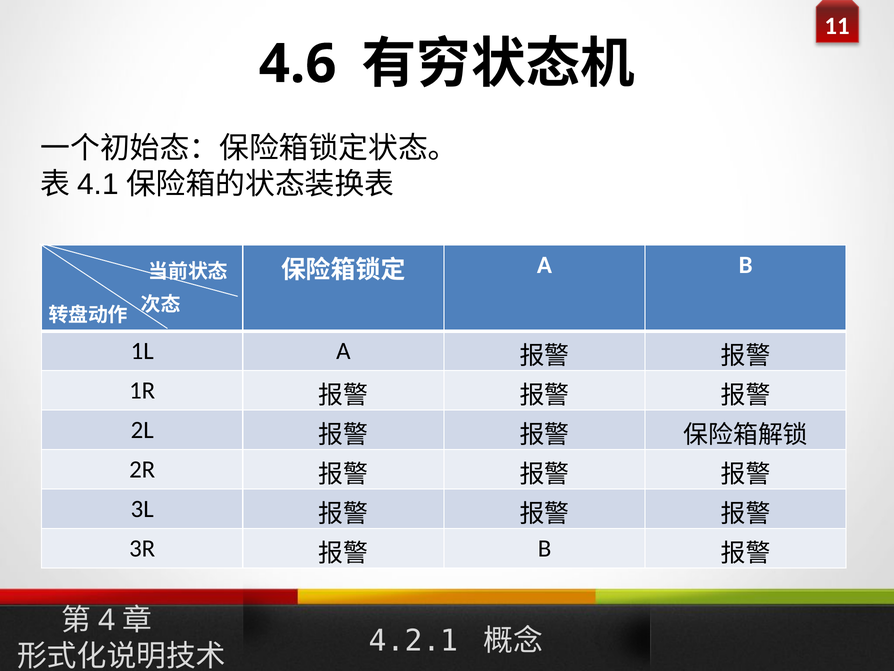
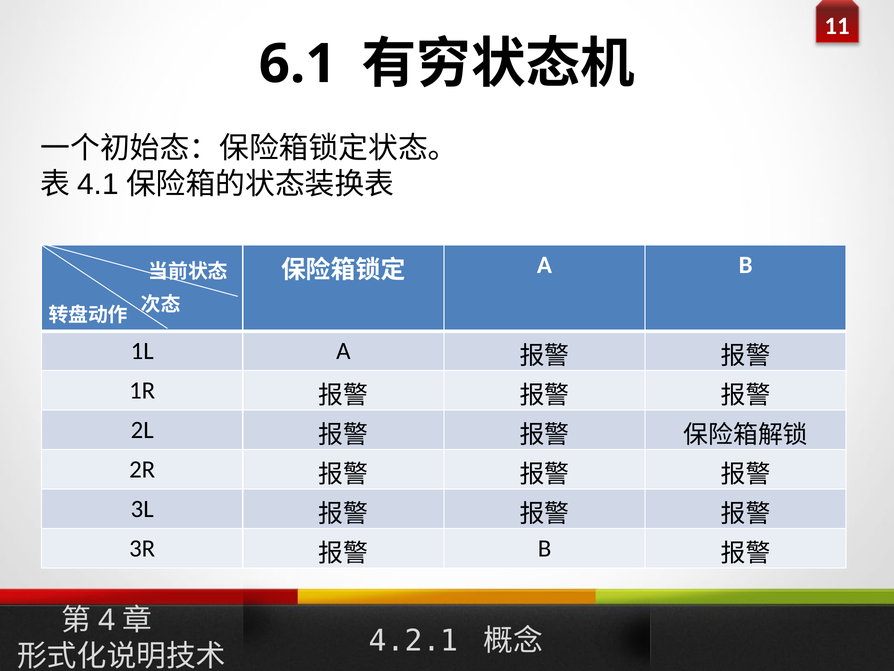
4.6: 4.6 -> 6.1 (298, 64)
